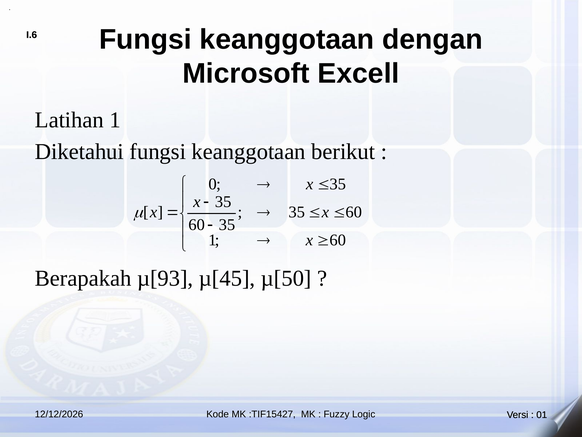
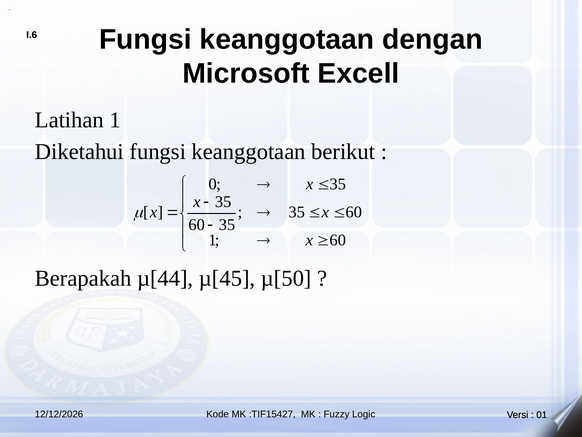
µ[93: µ[93 -> µ[44 (165, 278)
